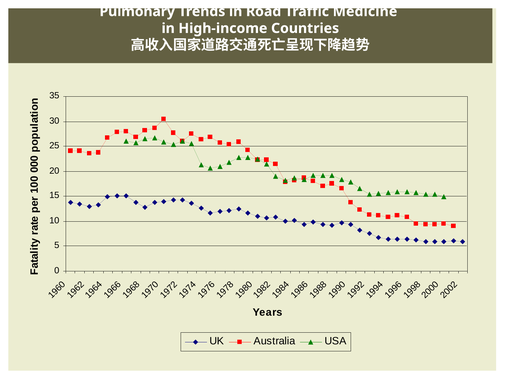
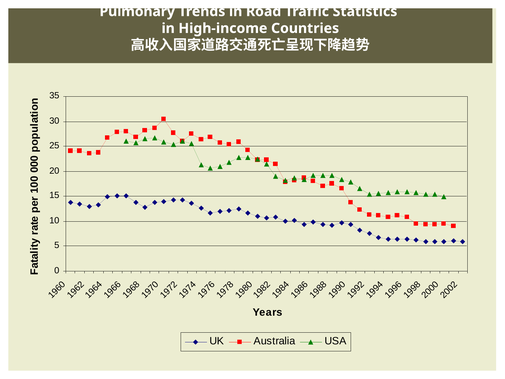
Medicine: Medicine -> Statistics (365, 11)
